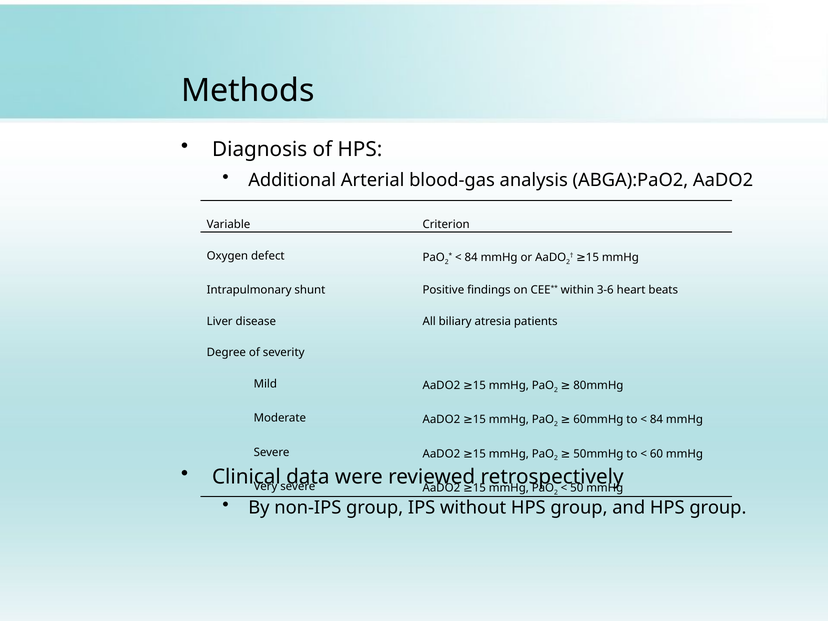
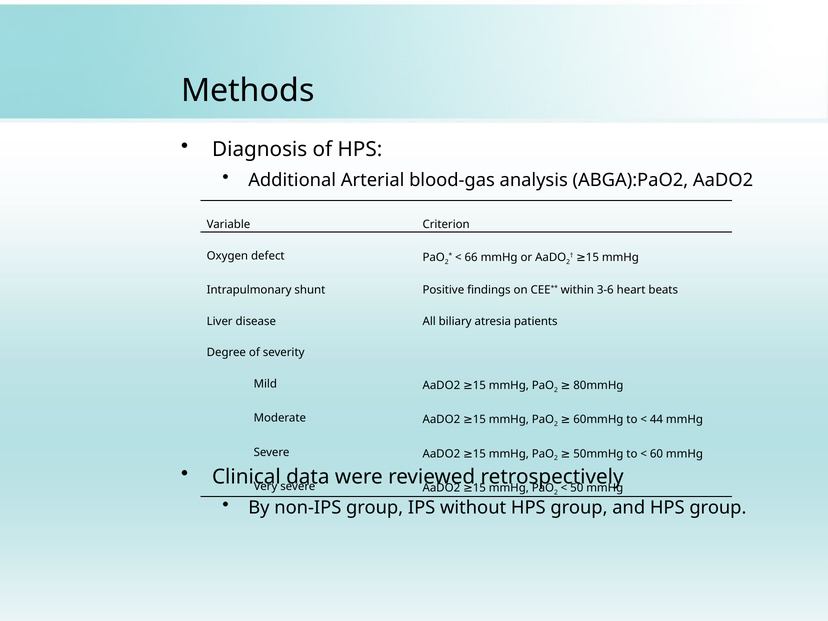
84: 84 -> 66 (471, 257)
84: 84 -> 44 (657, 420)
